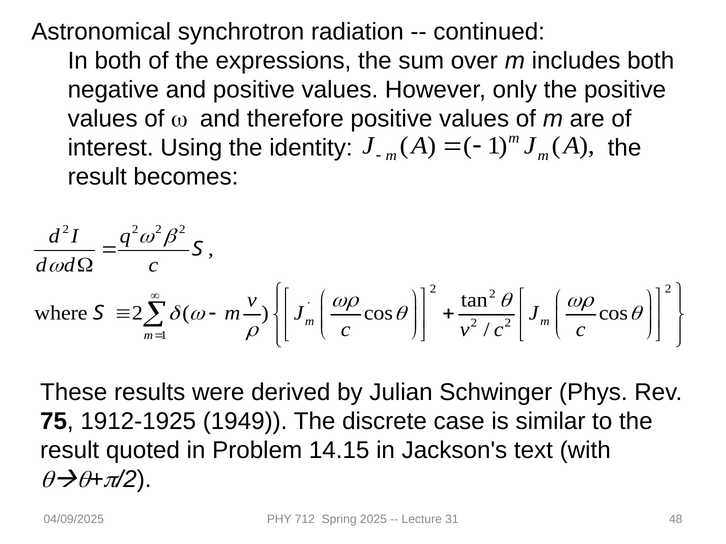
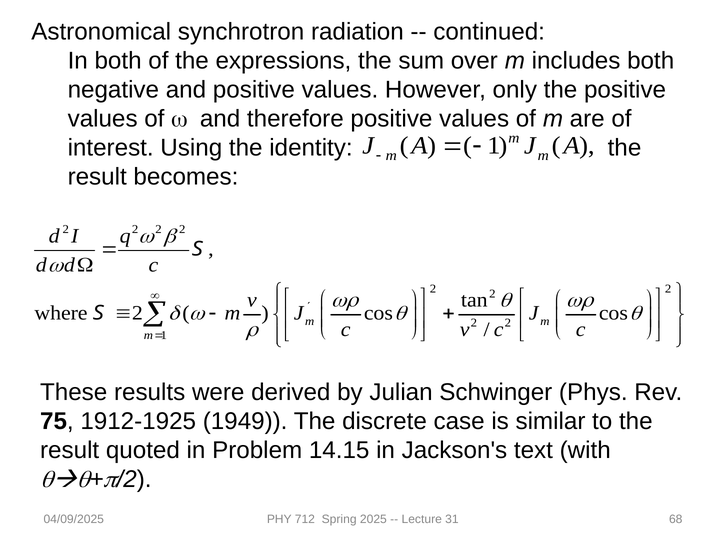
48: 48 -> 68 (676, 520)
